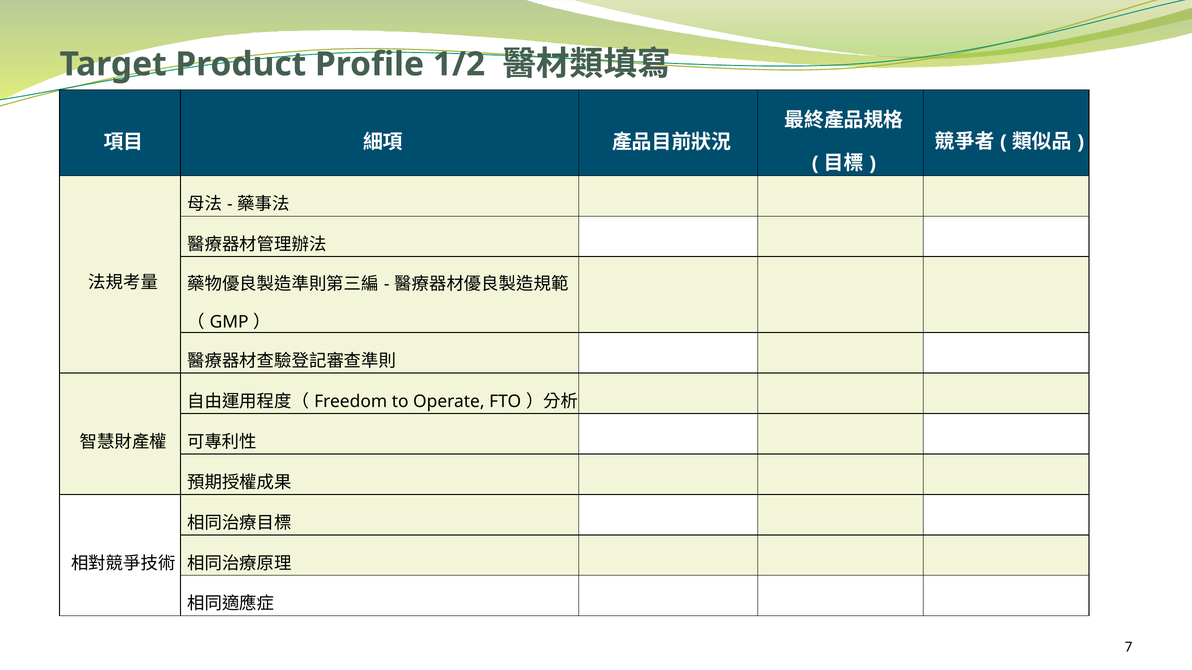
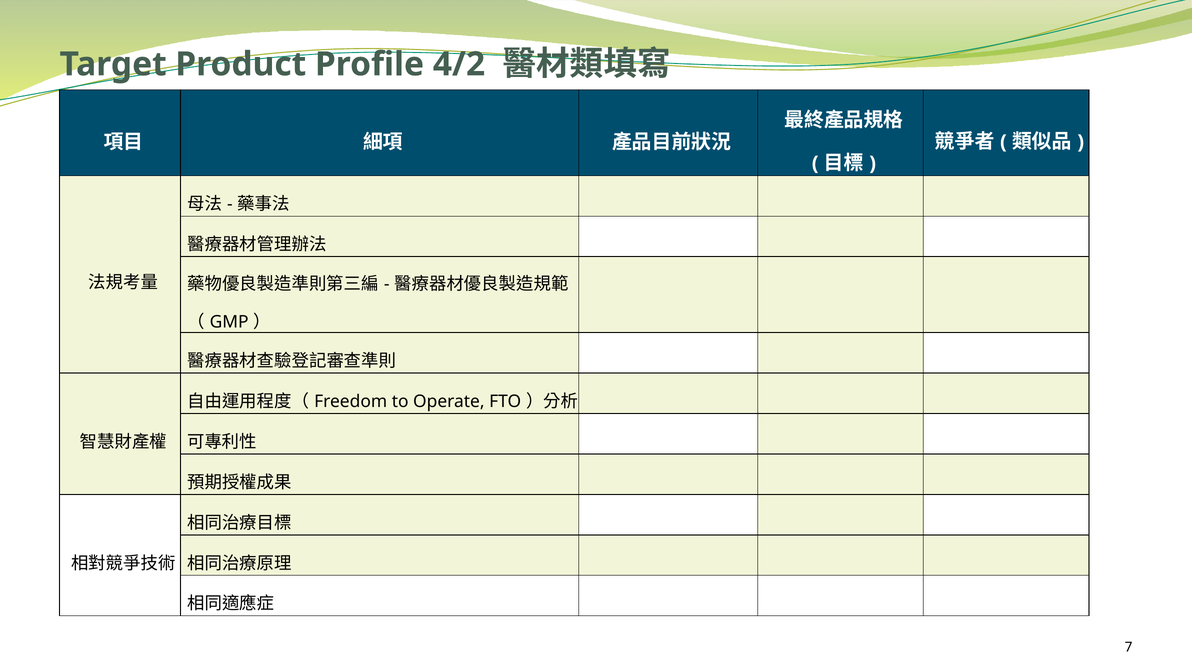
1/2: 1/2 -> 4/2 (459, 64)
